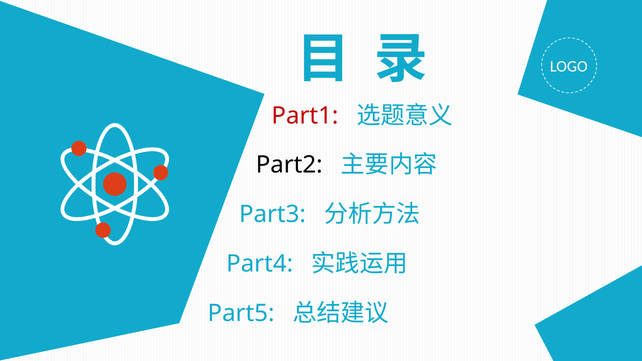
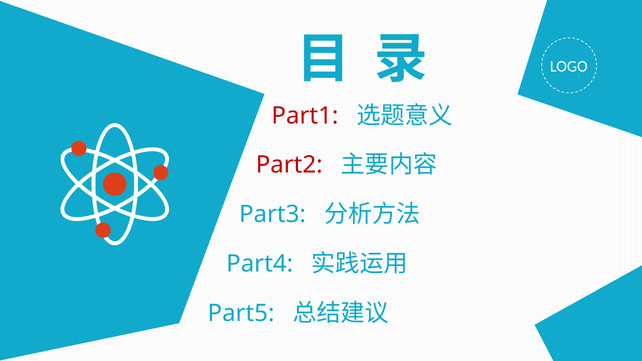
Part2 colour: black -> red (289, 165)
